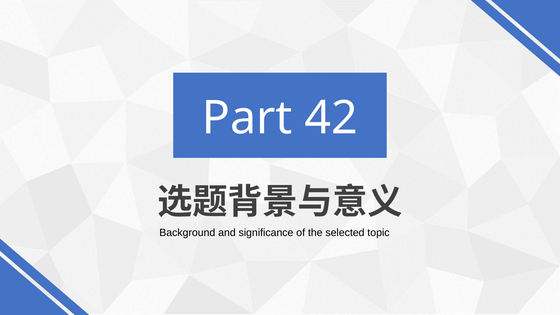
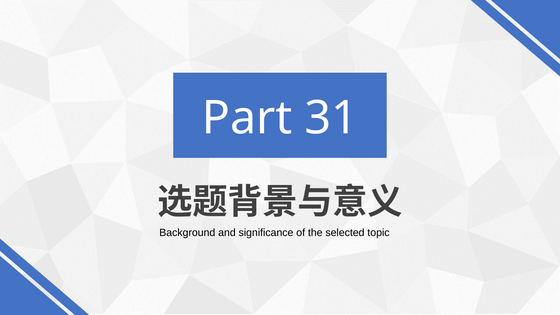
42: 42 -> 31 (331, 118)
